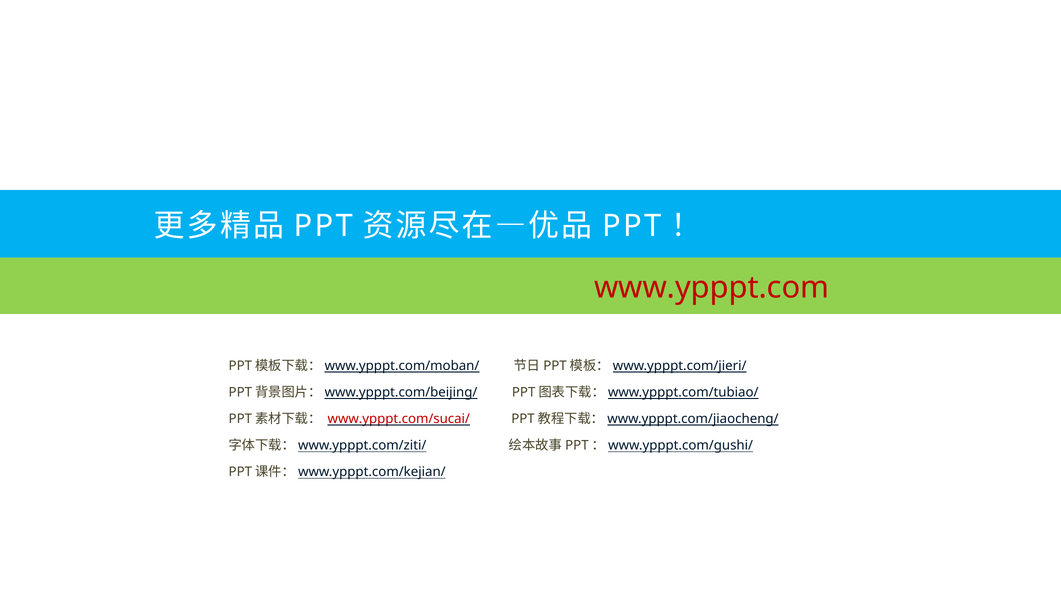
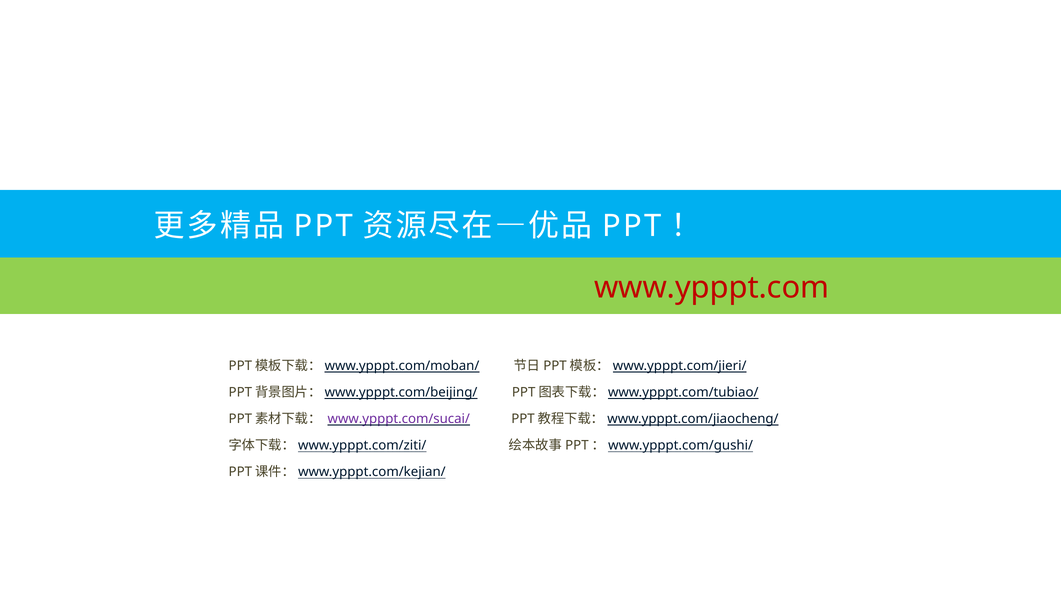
www.ypppt.com/sucai/ colour: red -> purple (399, 419)
